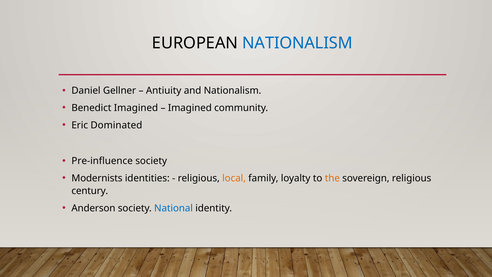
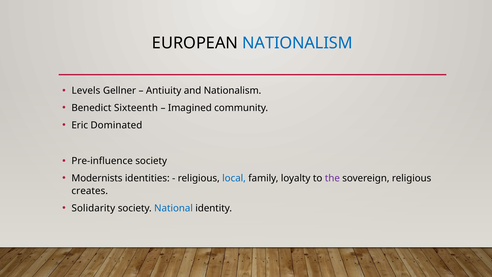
Daniel: Daniel -> Levels (86, 91)
Benedict Imagined: Imagined -> Sixteenth (136, 108)
local colour: orange -> blue (234, 178)
the colour: orange -> purple (332, 178)
century: century -> creates (90, 191)
Anderson: Anderson -> Solidarity (93, 208)
